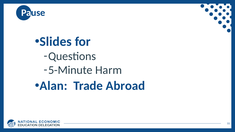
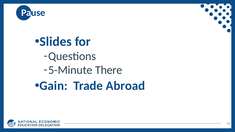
Harm: Harm -> There (109, 70)
Alan: Alan -> Gain (54, 86)
